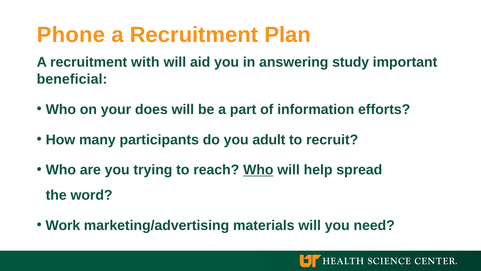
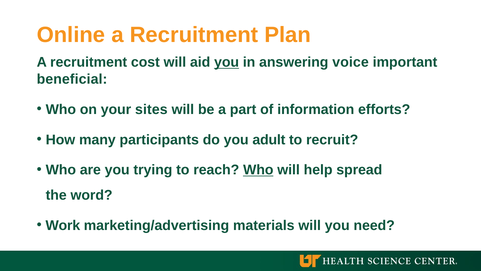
Phone: Phone -> Online (71, 35)
with: with -> cost (145, 62)
you underline: none -> present (227, 62)
study: study -> voice (351, 62)
does: does -> sites (151, 109)
